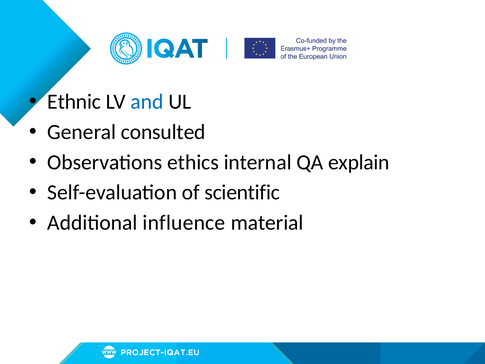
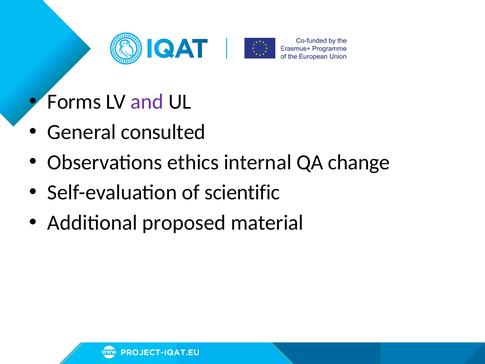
Ethnic: Ethnic -> Forms (74, 102)
and colour: blue -> purple (147, 102)
explain: explain -> change (359, 162)
influence: influence -> proposed (184, 223)
